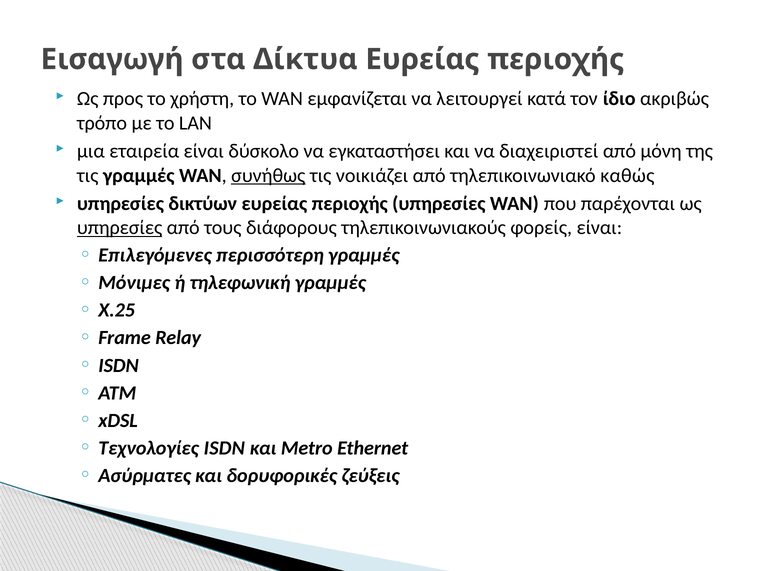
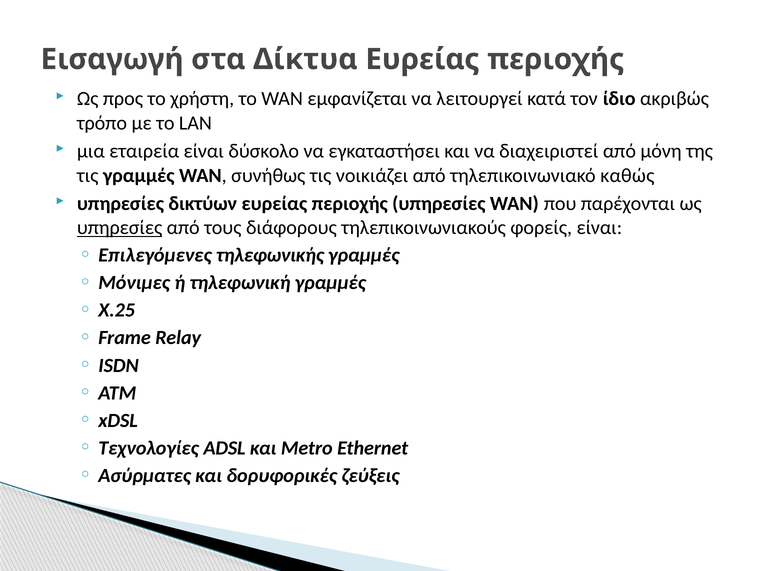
συνήθως underline: present -> none (268, 176)
περισσότερη: περισσότερη -> τηλεφωνικής (270, 256)
Τεχνολογίες ISDN: ISDN -> ADSL (224, 448)
